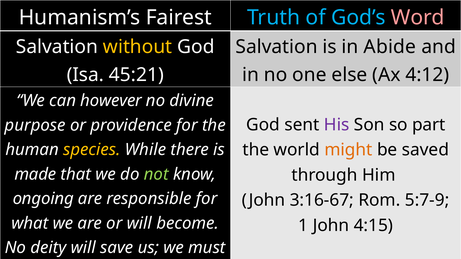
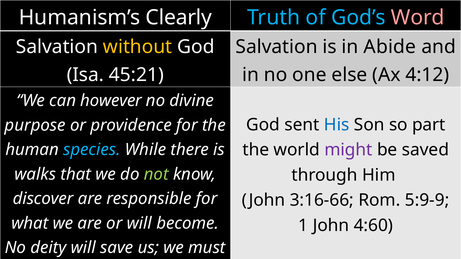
Fairest: Fairest -> Clearly (179, 18)
His colour: purple -> blue (337, 125)
species colour: yellow -> light blue (92, 150)
might colour: orange -> purple (348, 150)
made: made -> walks (35, 174)
ongoing: ongoing -> discover (43, 199)
3:16-67: 3:16-67 -> 3:16-66 (322, 201)
5:7-9: 5:7-9 -> 5:9-9 (427, 201)
4:15: 4:15 -> 4:60 (373, 226)
